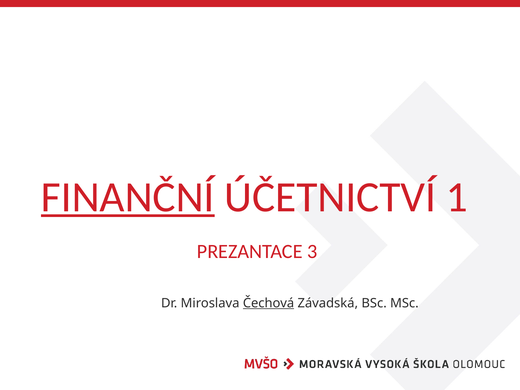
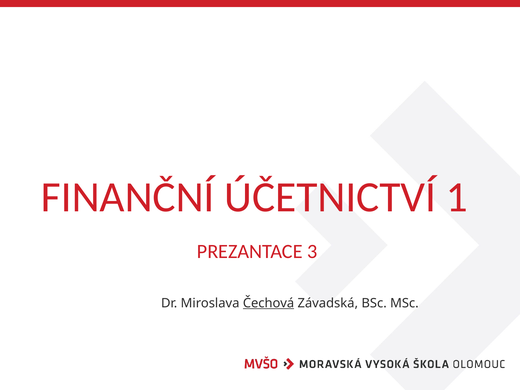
FINANČNÍ underline: present -> none (128, 197)
